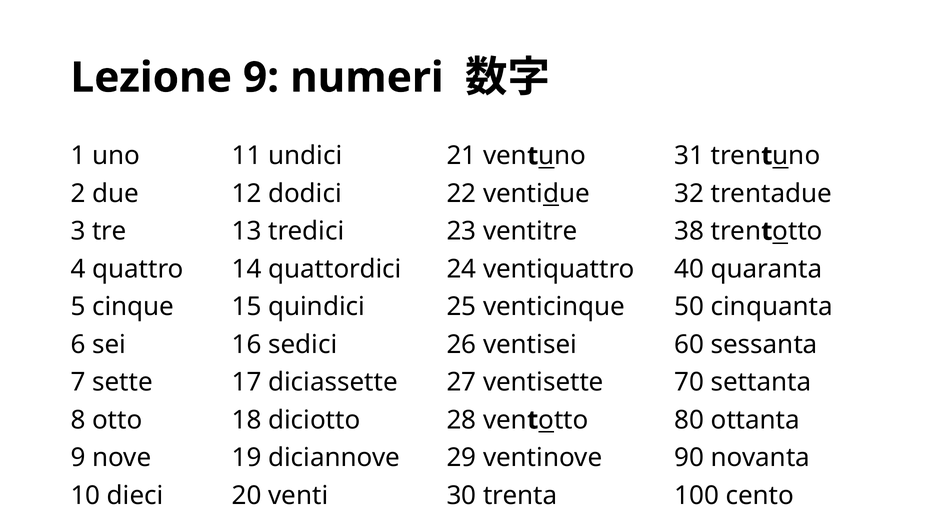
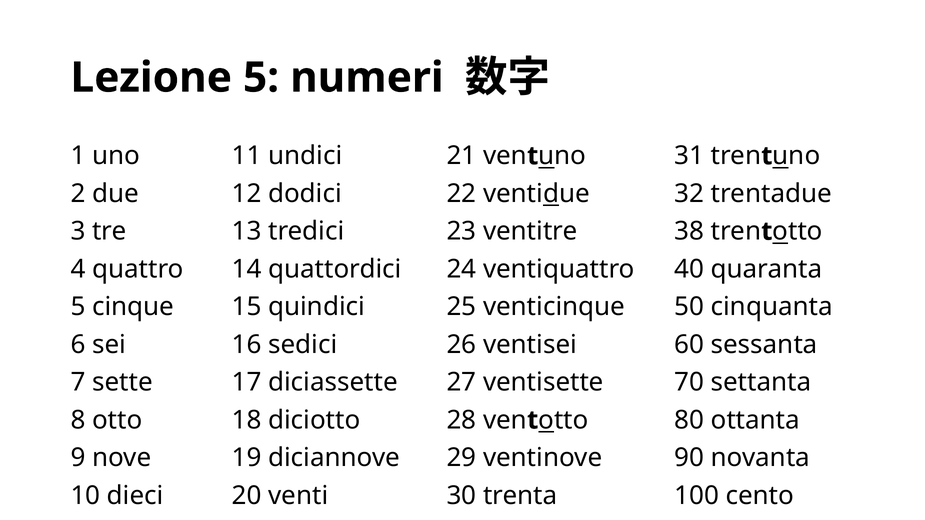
Lezione 9: 9 -> 5 (261, 78)
